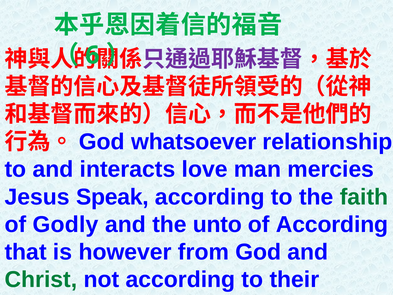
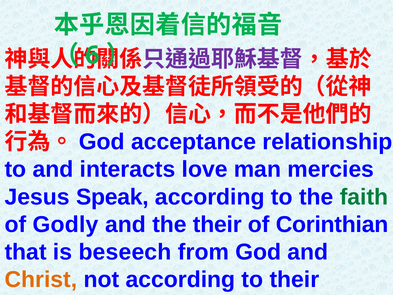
whatsoever: whatsoever -> acceptance (194, 142)
the unto: unto -> their (217, 224)
of According: According -> Corinthian (332, 224)
however: however -> beseech (125, 252)
Christ colour: green -> orange (41, 279)
